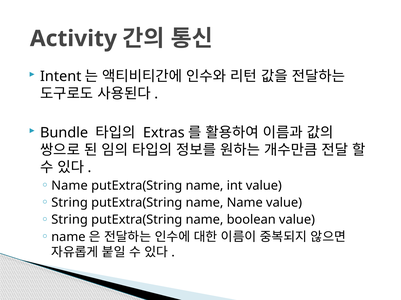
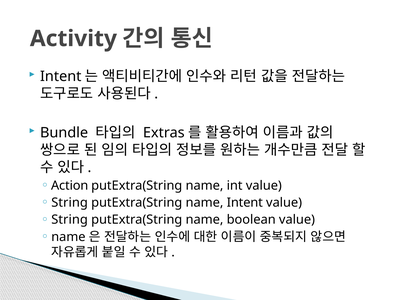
Name: Name -> Action (70, 186)
name Name: Name -> Intent (245, 203)
